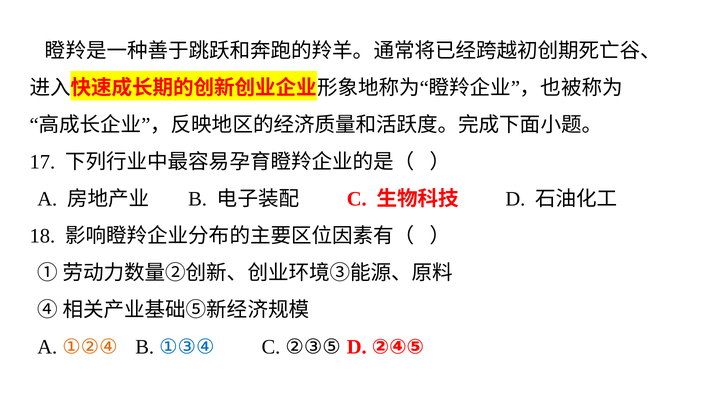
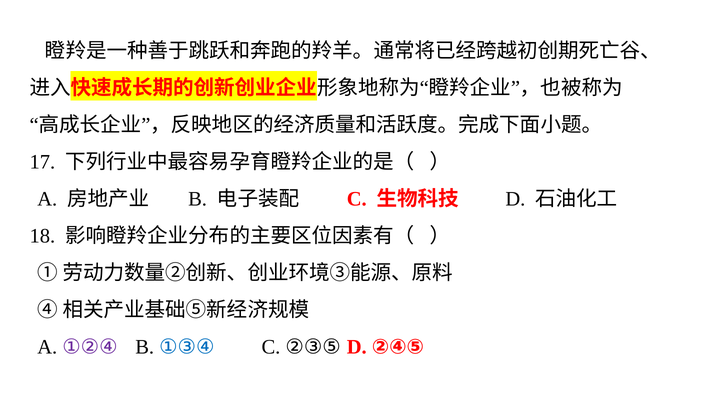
①②④ colour: orange -> purple (90, 347)
